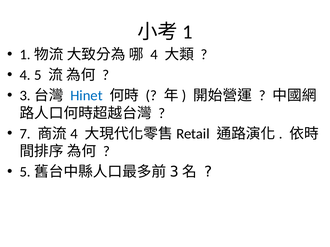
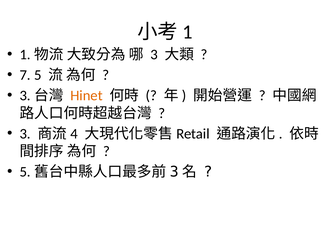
4: 4 -> 3 (154, 55)
4: 4 -> 7 (25, 75)
Hinet colour: blue -> orange (87, 96)
7: 7 -> 3 (25, 134)
